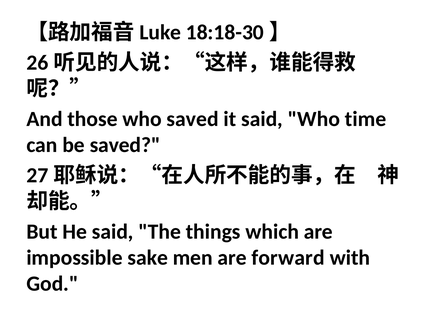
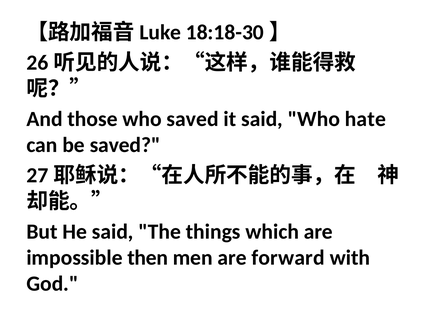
time: time -> hate (365, 119)
sake: sake -> then (148, 258)
